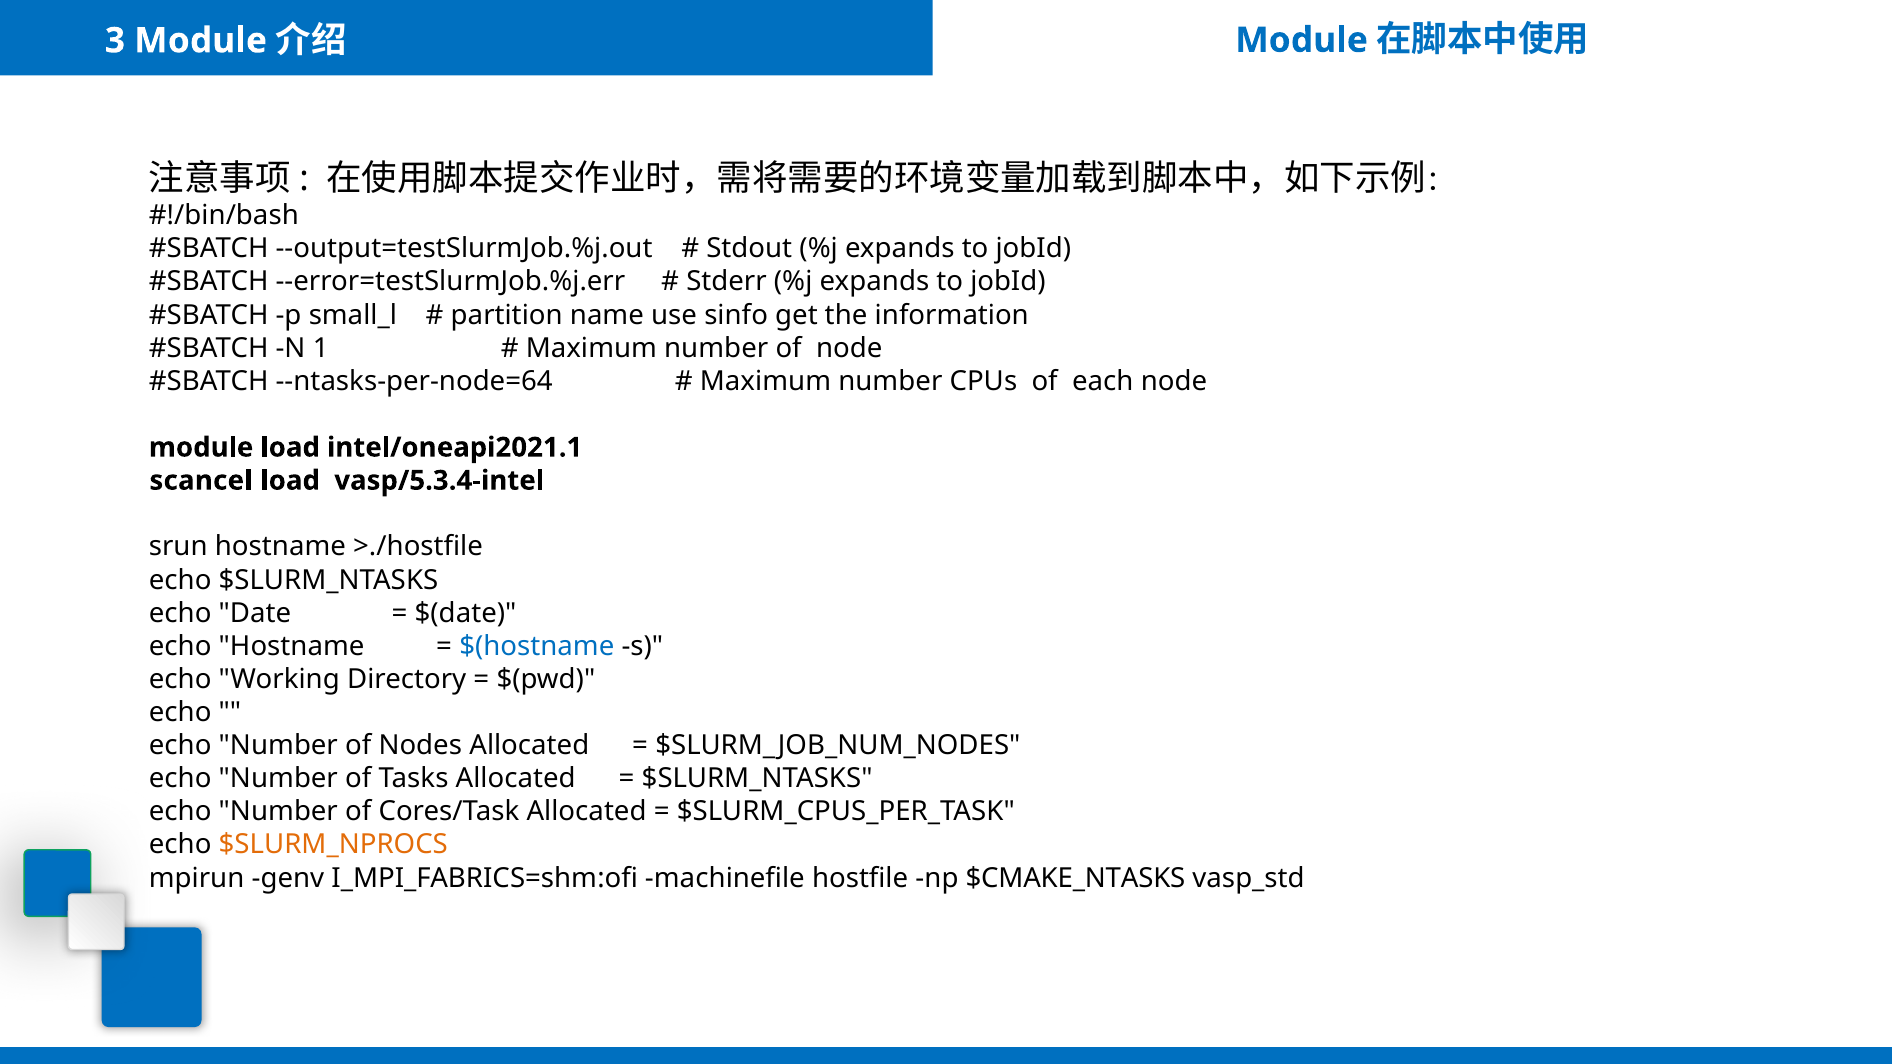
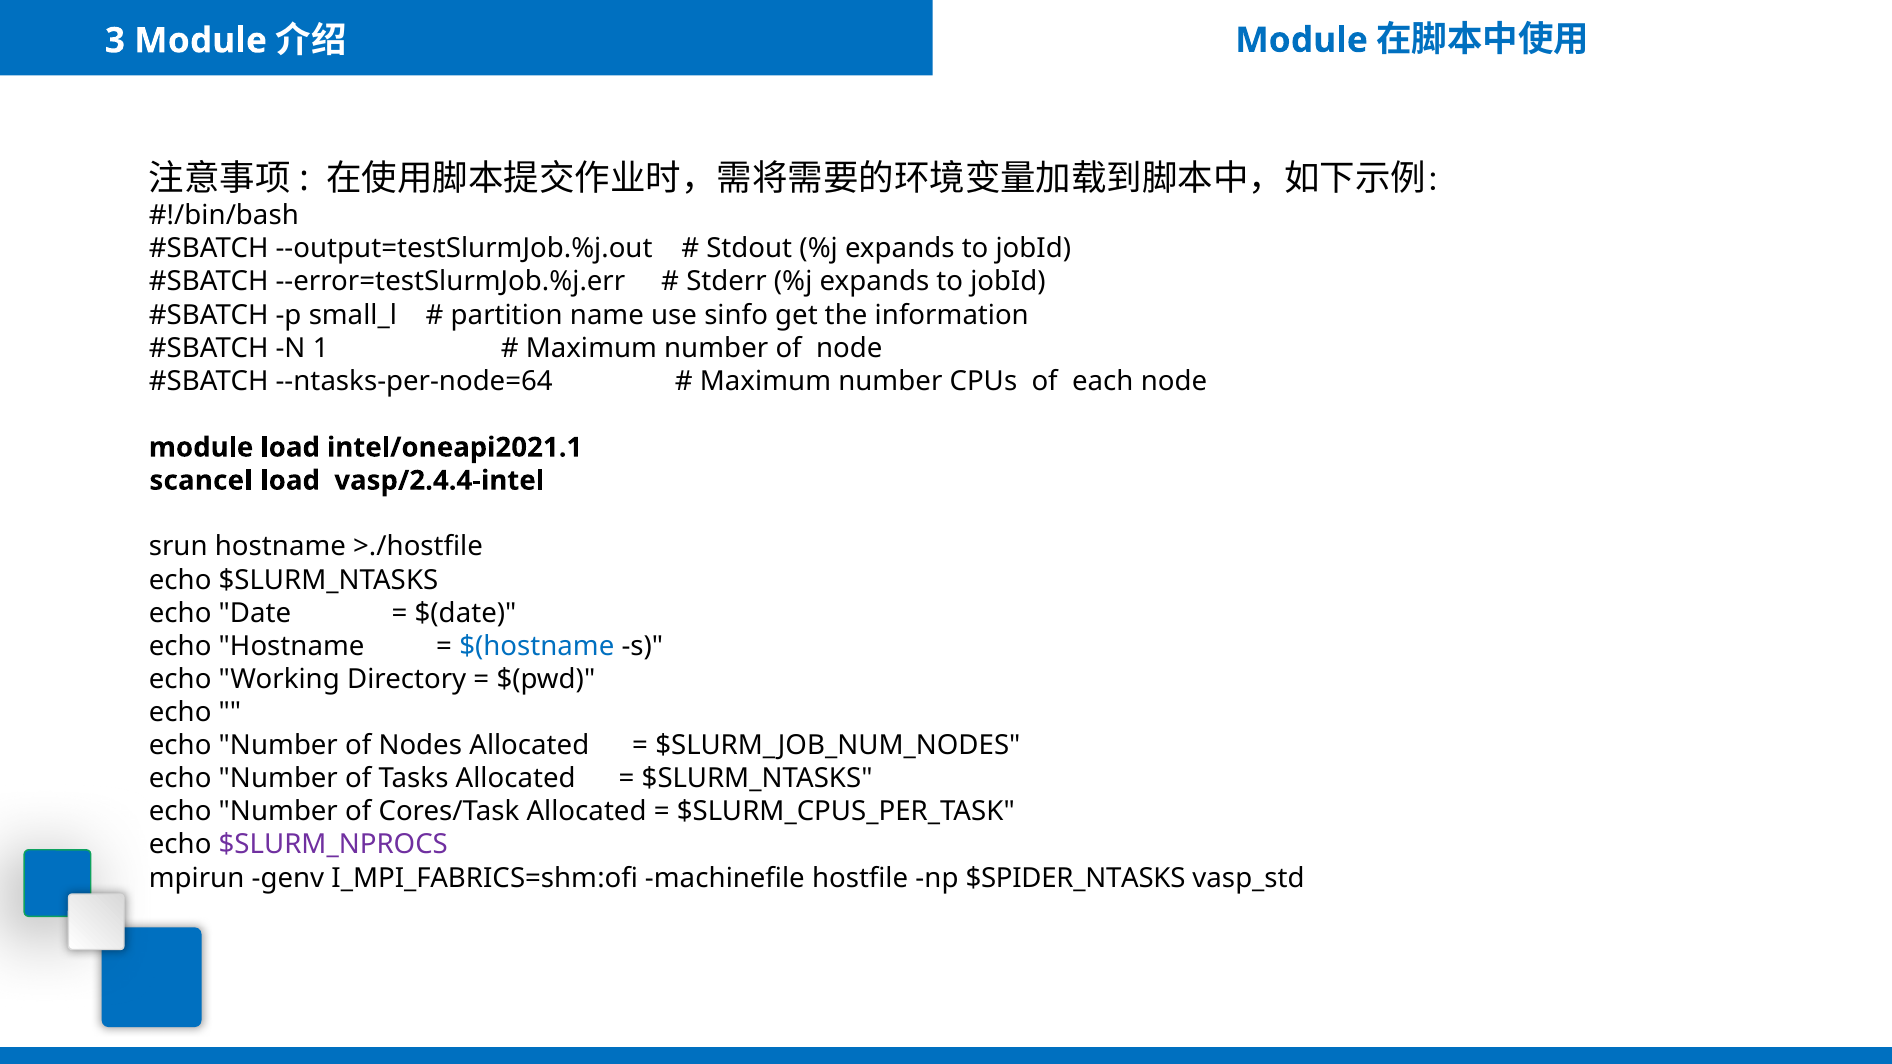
vasp/5.3.4-intel: vasp/5.3.4-intel -> vasp/2.4.4-intel (439, 481)
$SLURM_NPROCS colour: orange -> purple (333, 845)
$CMAKE_NTASKS: $CMAKE_NTASKS -> $SPIDER_NTASKS (1075, 878)
